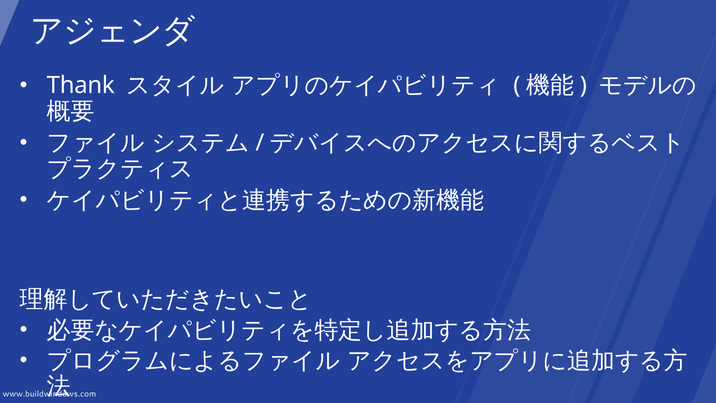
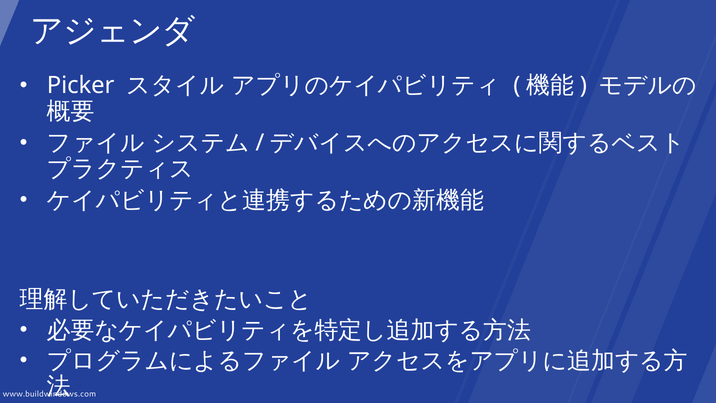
Thank: Thank -> Picker (81, 85)
